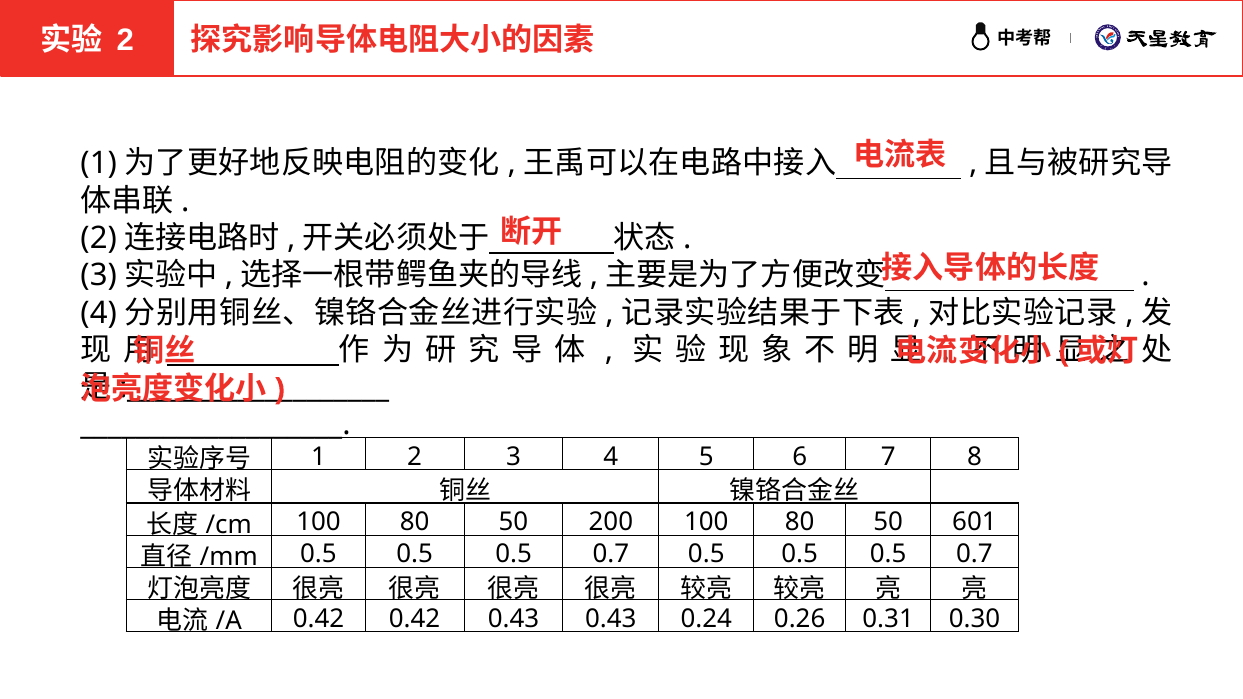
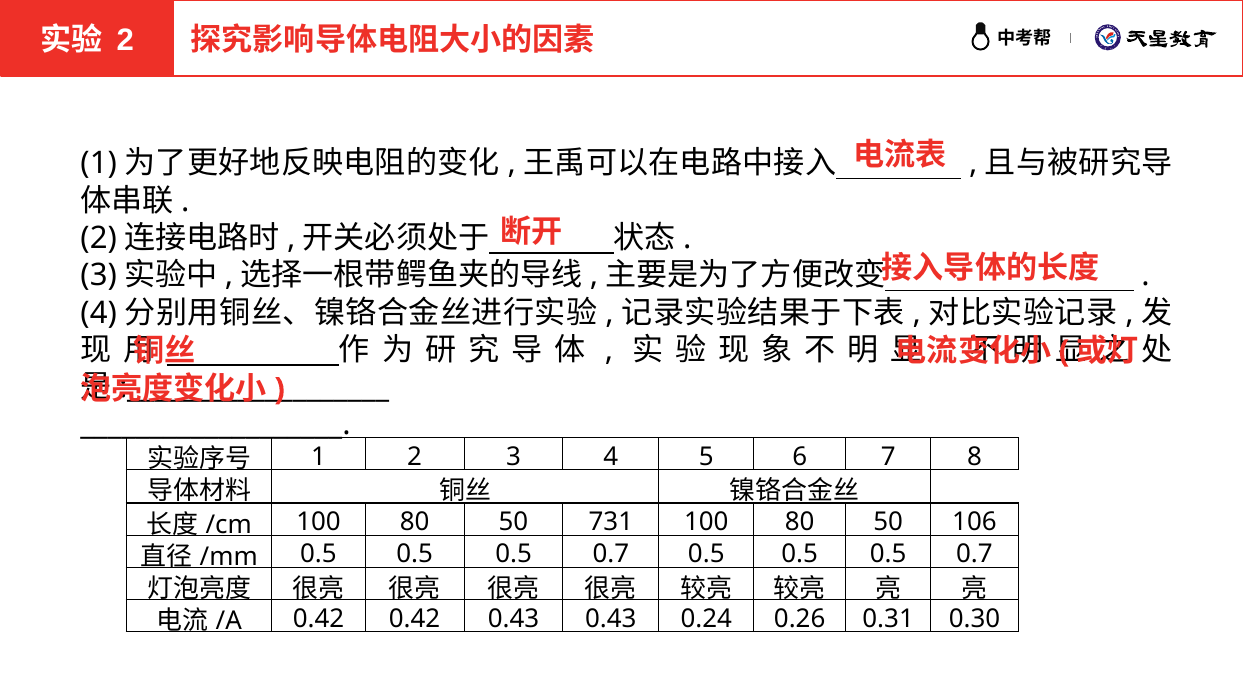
200: 200 -> 731 (611, 522)
601: 601 -> 106 (974, 522)
